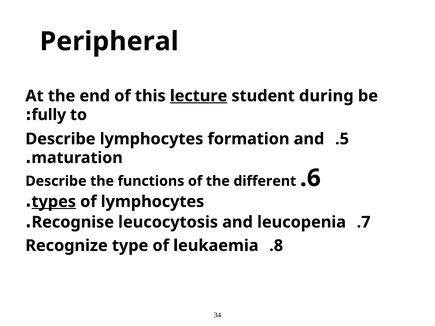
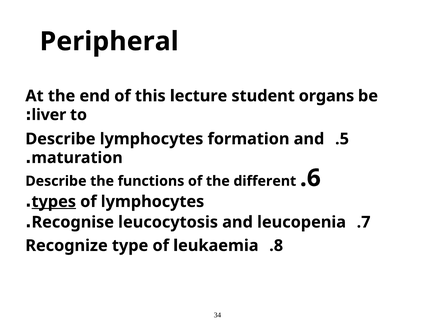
lecture underline: present -> none (199, 96)
during: during -> organs (326, 96)
fully: fully -> liver (49, 115)
